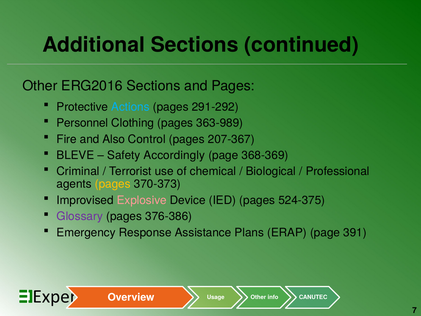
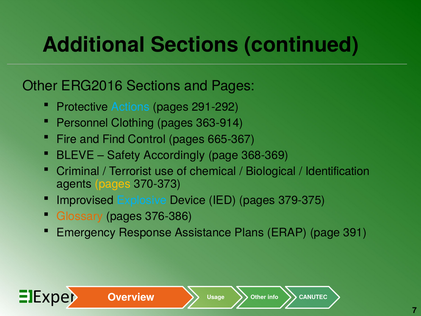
363-989: 363-989 -> 363-914 (220, 123)
Also: Also -> Find (114, 139)
207-367: 207-367 -> 665-367 (231, 139)
Professional: Professional -> Identification (338, 171)
Explosive colour: pink -> light blue (142, 200)
524-375: 524-375 -> 379-375 (302, 200)
Glossary colour: purple -> orange (80, 216)
